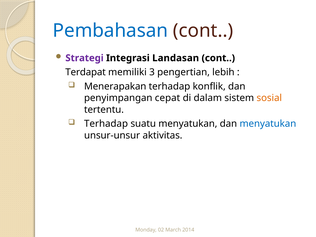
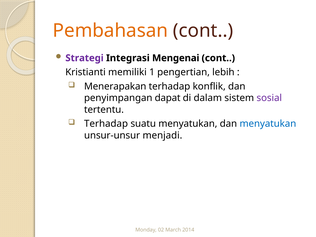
Pembahasan colour: blue -> orange (110, 31)
Landasan: Landasan -> Mengenai (176, 58)
Terdapat: Terdapat -> Kristianti (86, 72)
3: 3 -> 1 (152, 72)
cepat: cepat -> dapat (168, 98)
sosial colour: orange -> purple (269, 98)
aktivitas: aktivitas -> menjadi (162, 135)
